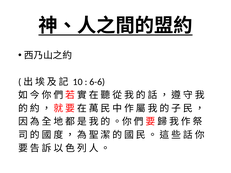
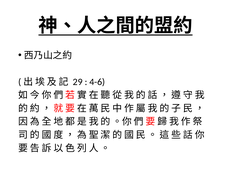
10: 10 -> 29 (78, 82)
6-6: 6-6 -> 4-6 (97, 82)
